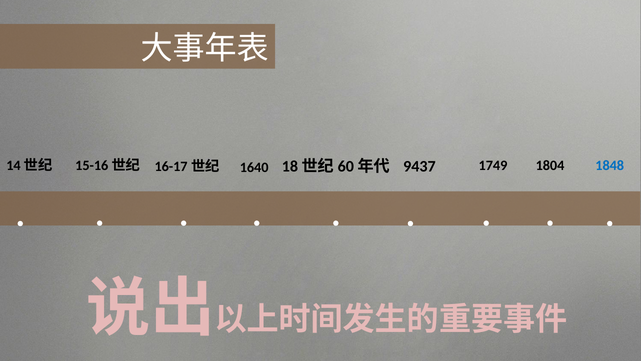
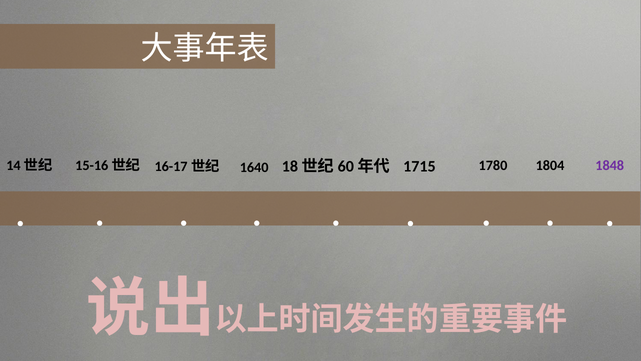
1749: 1749 -> 1780 (493, 165)
1848 colour: blue -> purple (610, 165)
9437: 9437 -> 1715 (419, 166)
